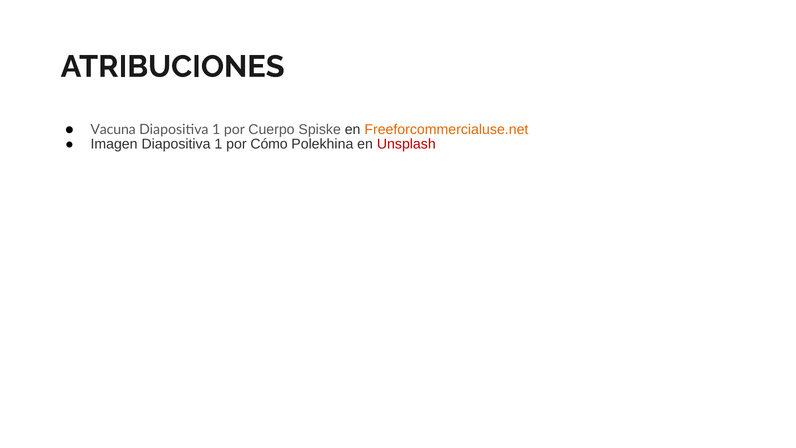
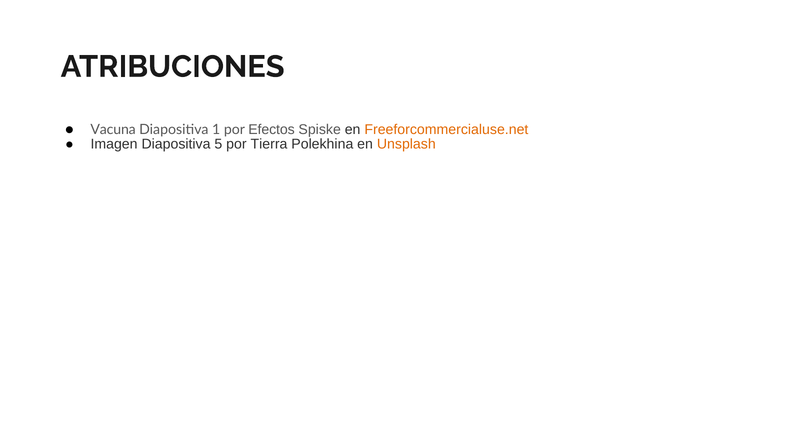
Cuerpo: Cuerpo -> Efectos (272, 130)
Imagen Diapositiva 1: 1 -> 5 (218, 144)
Cómo: Cómo -> Tierra (269, 144)
Unsplash colour: red -> orange (406, 144)
